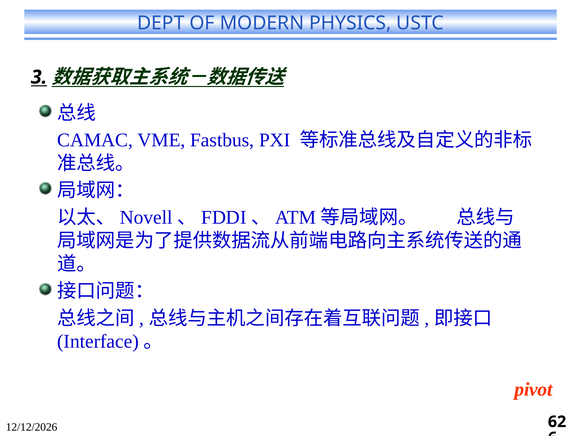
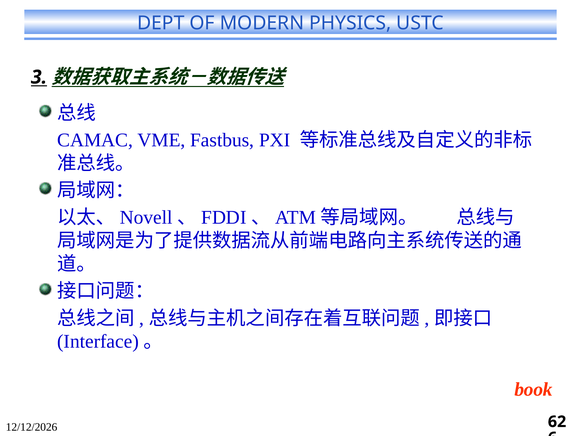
pivot: pivot -> book (534, 389)
